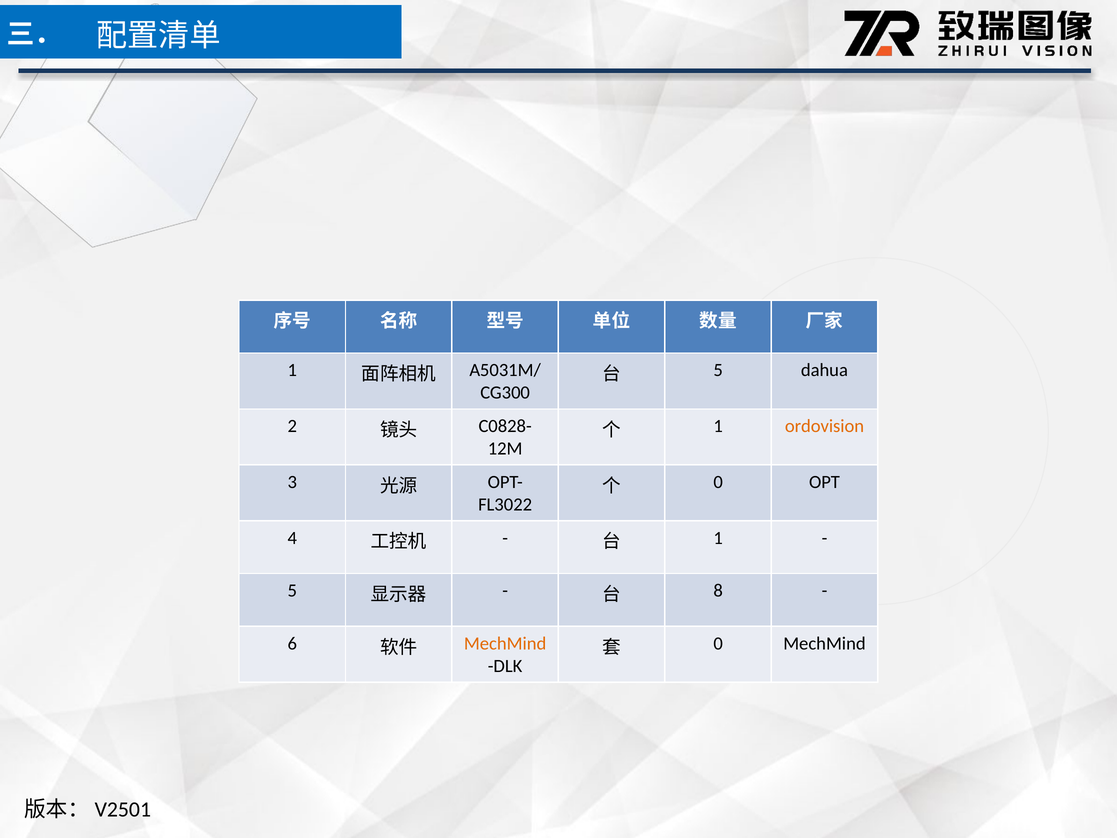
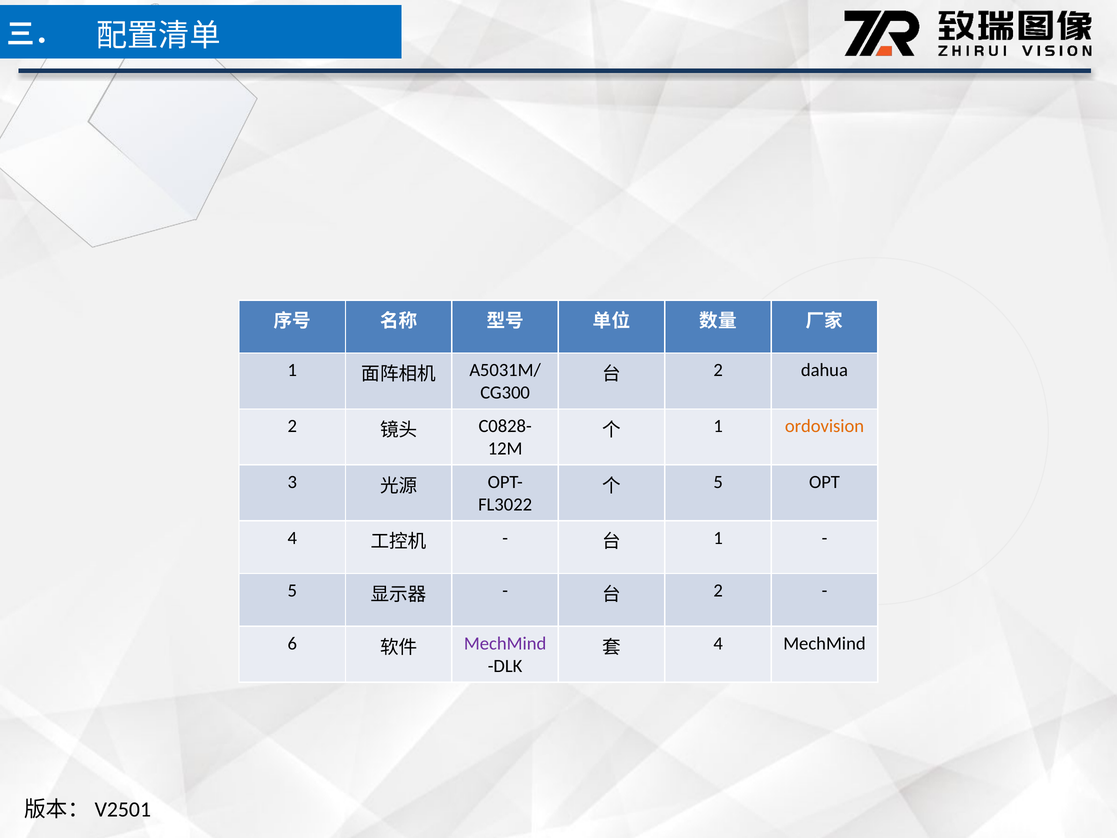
5: 5 -> 2 (718, 370)
0: 0 -> 5 (718, 482)
8: 8 -> 2 (718, 590)
MechMind colour: orange -> purple (505, 643)
0: 0 -> 4 (718, 643)
